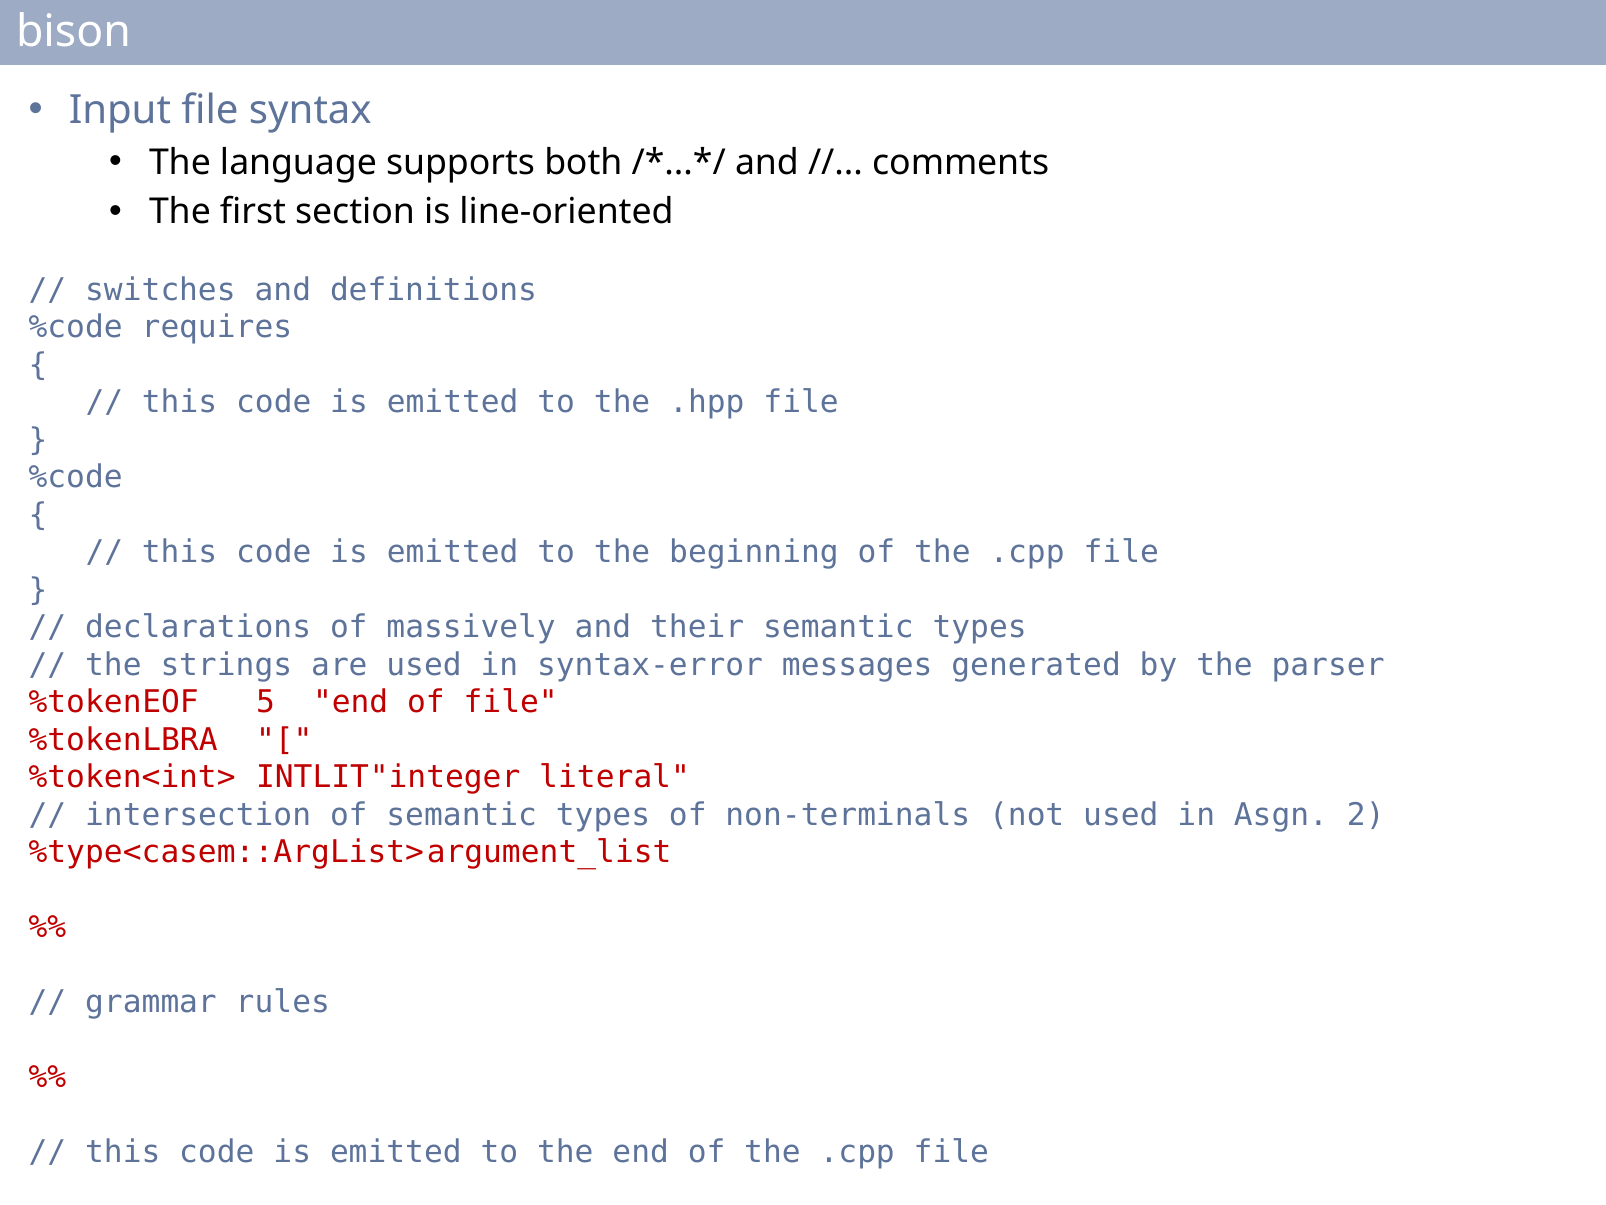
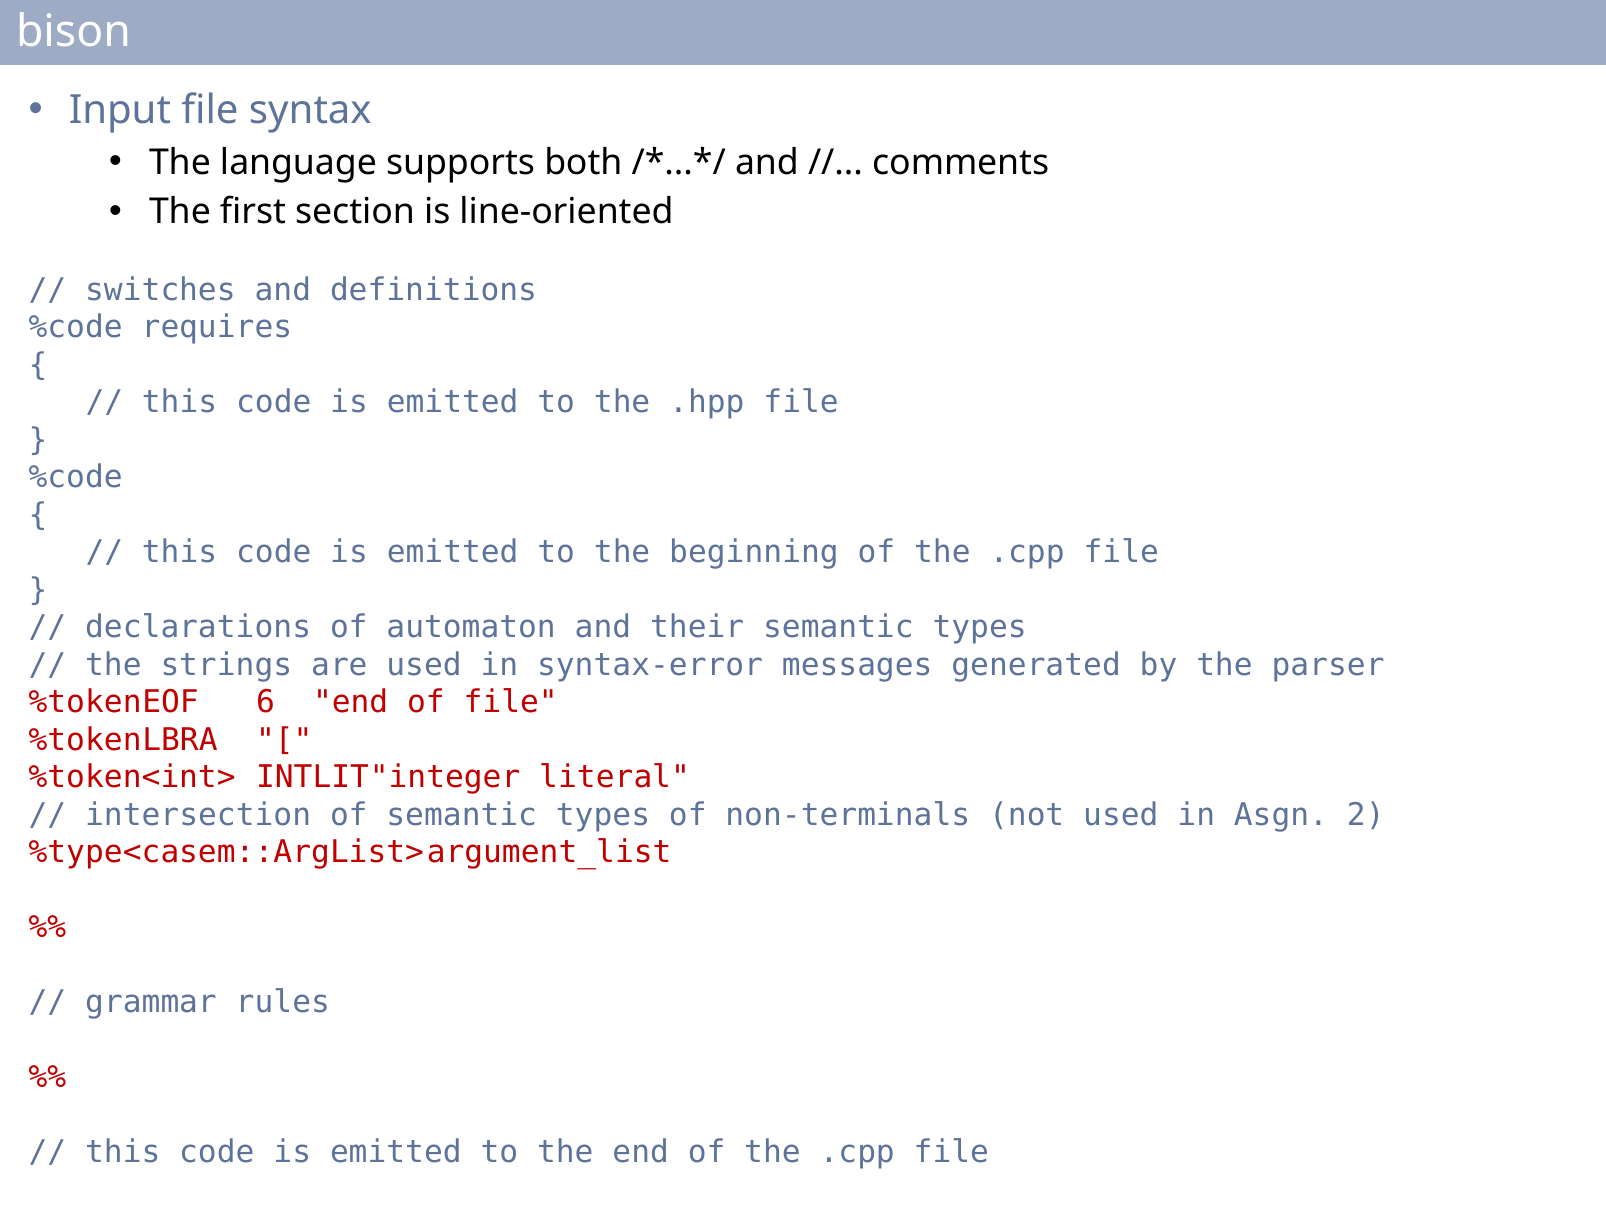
massively: massively -> automaton (471, 627)
5: 5 -> 6 (266, 702)
